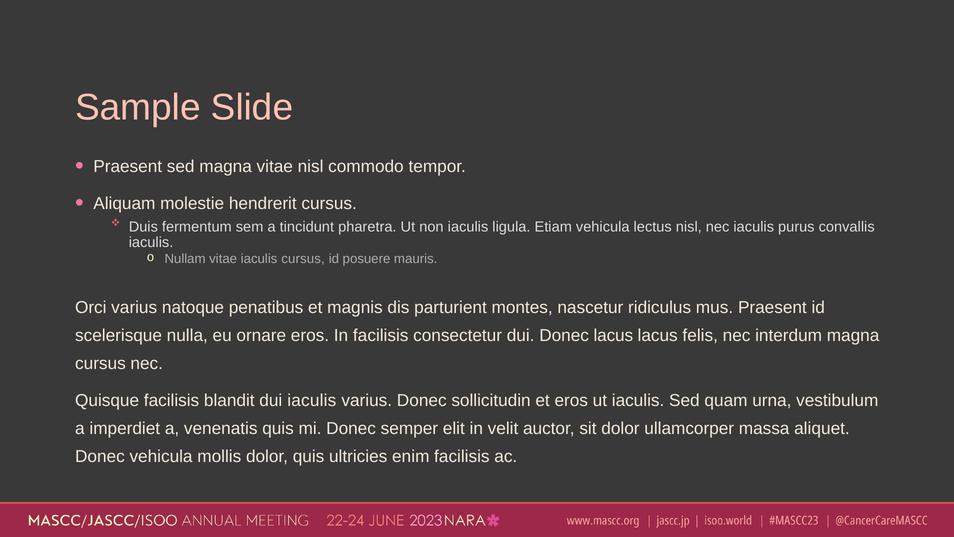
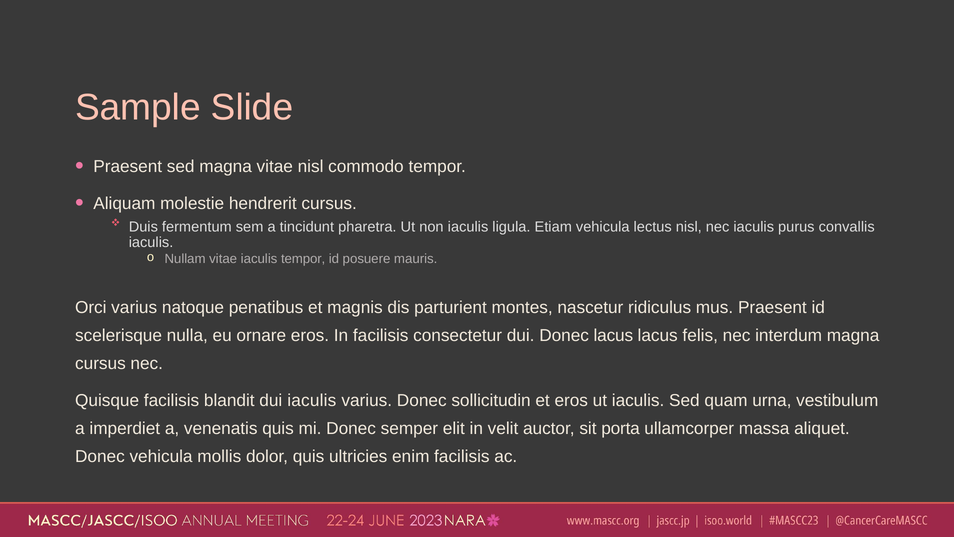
iaculis cursus: cursus -> tempor (303, 259)
sit dolor: dolor -> porta (621, 428)
